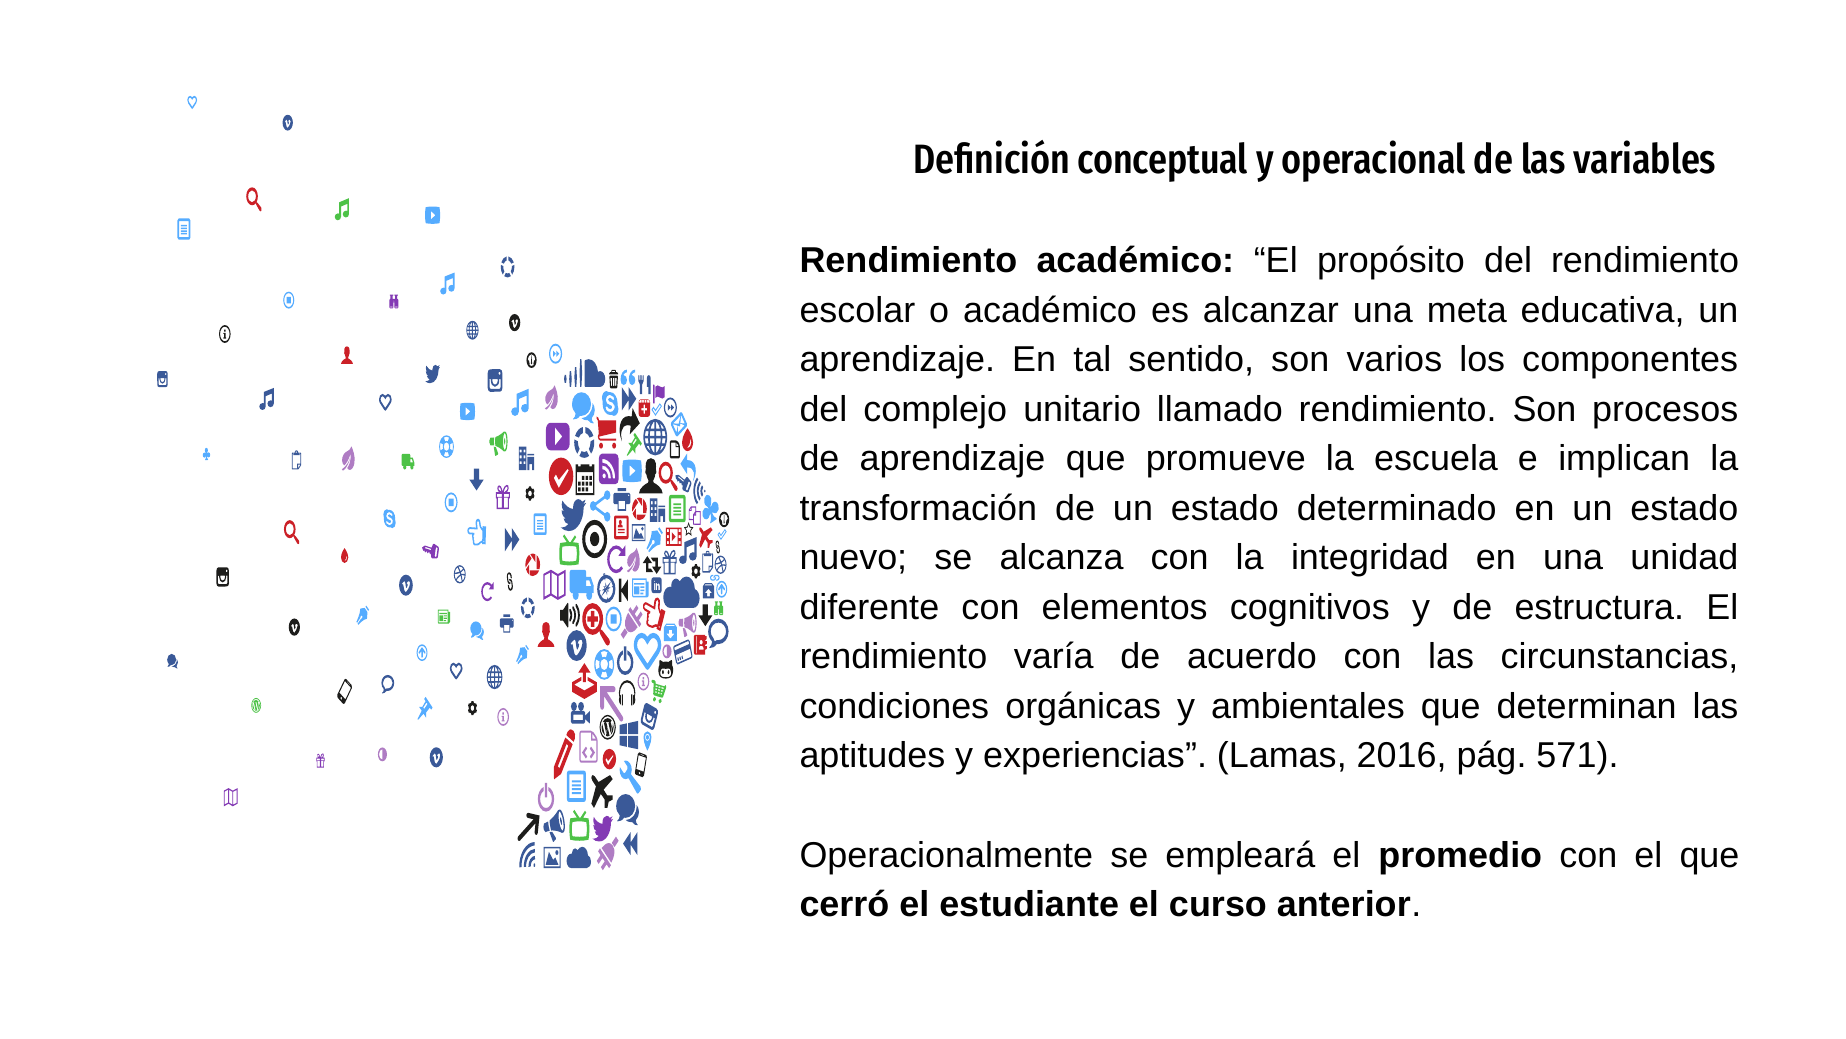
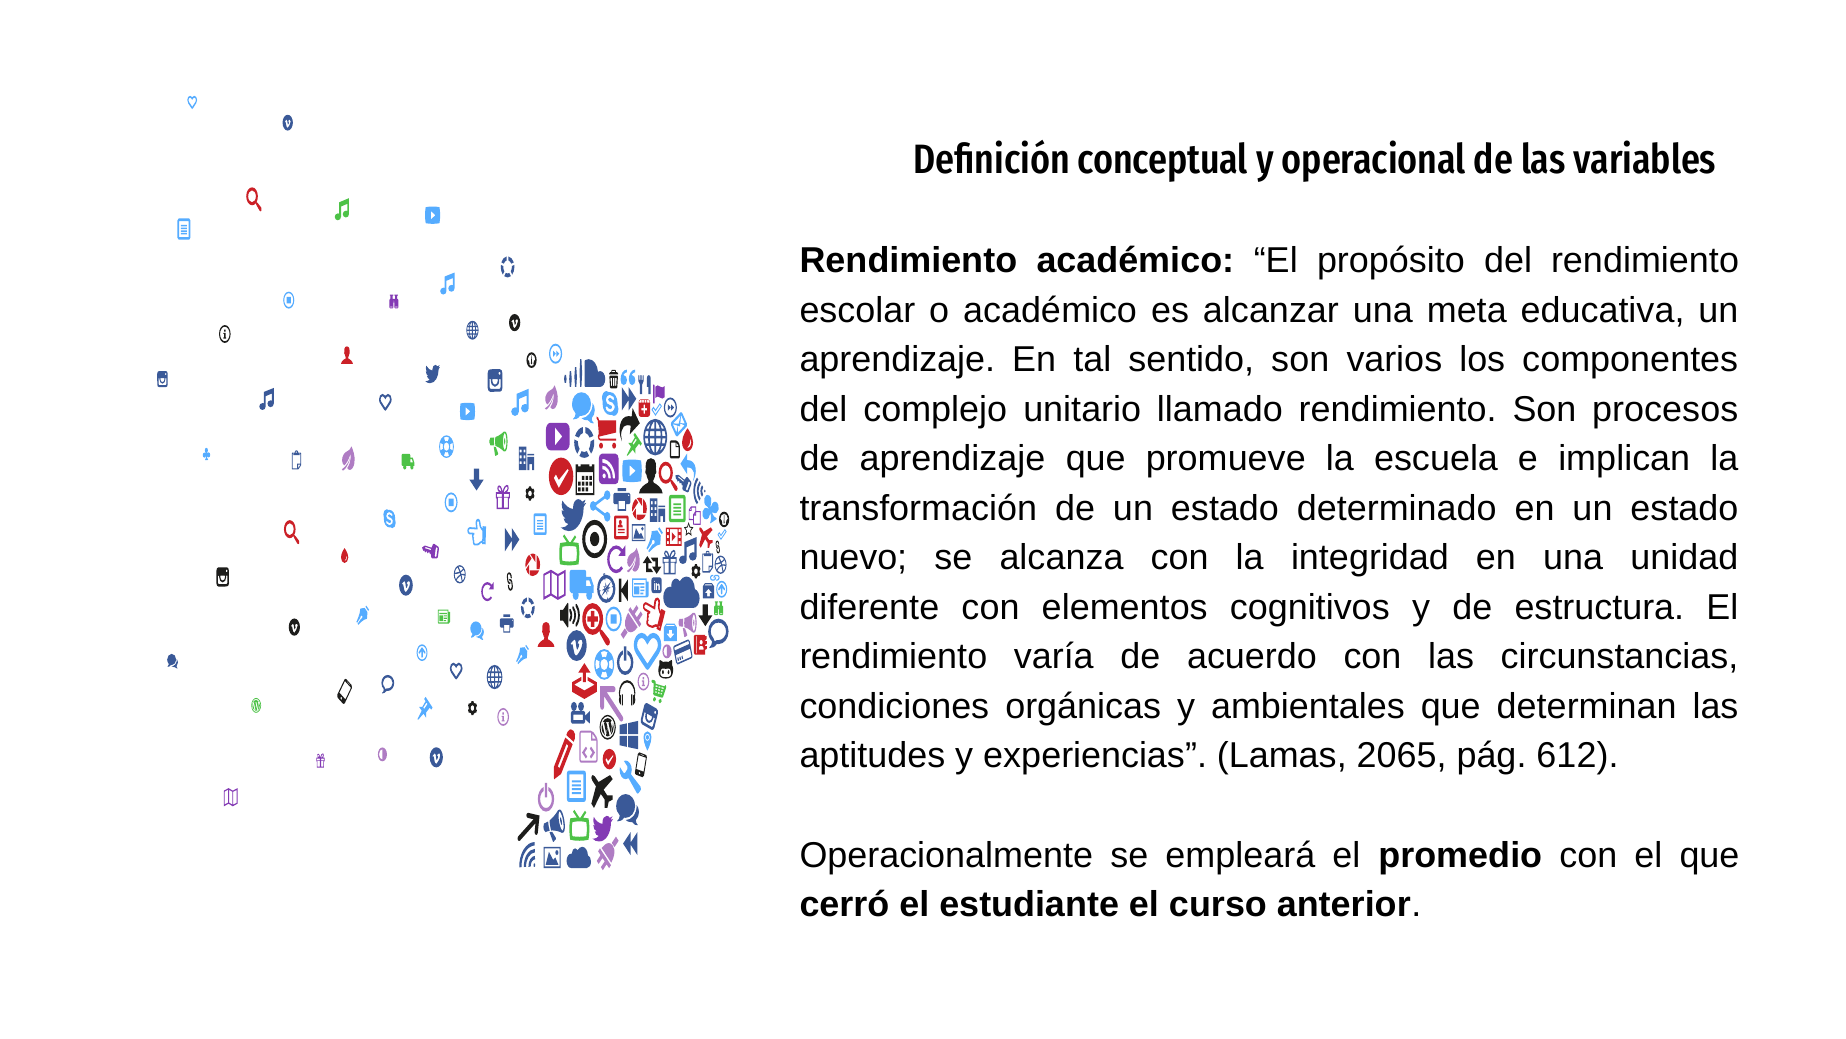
2016: 2016 -> 2065 (1402, 756)
571: 571 -> 612 (1577, 756)
